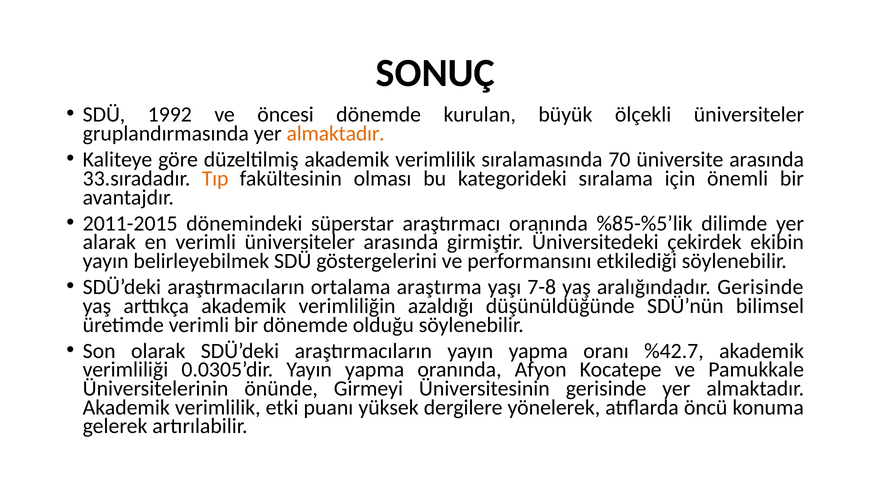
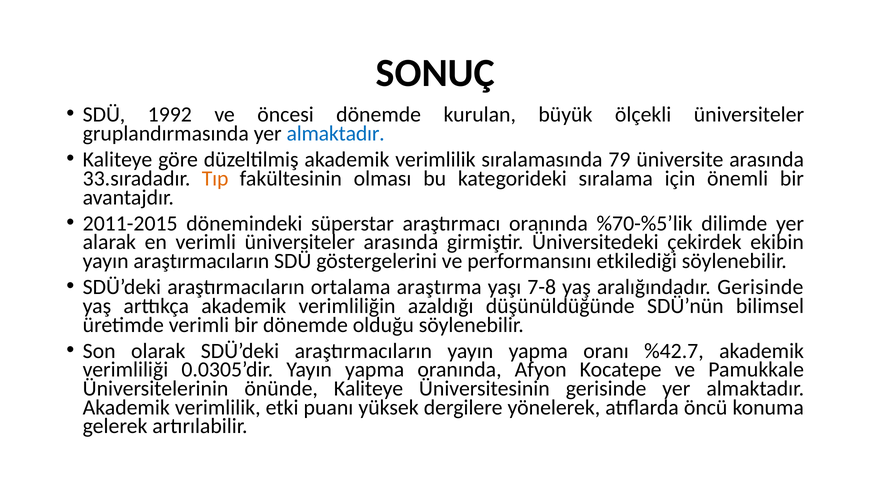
almaktadır colour: orange -> blue (336, 134)
70: 70 -> 79 (619, 160)
%85-%5’lik: %85-%5’lik -> %70-%5’lik (645, 223)
yayın belirleyebilmek: belirleyebilmek -> araştırmacıların (201, 261)
önünde Girmeyi: Girmeyi -> Kaliteye (369, 389)
